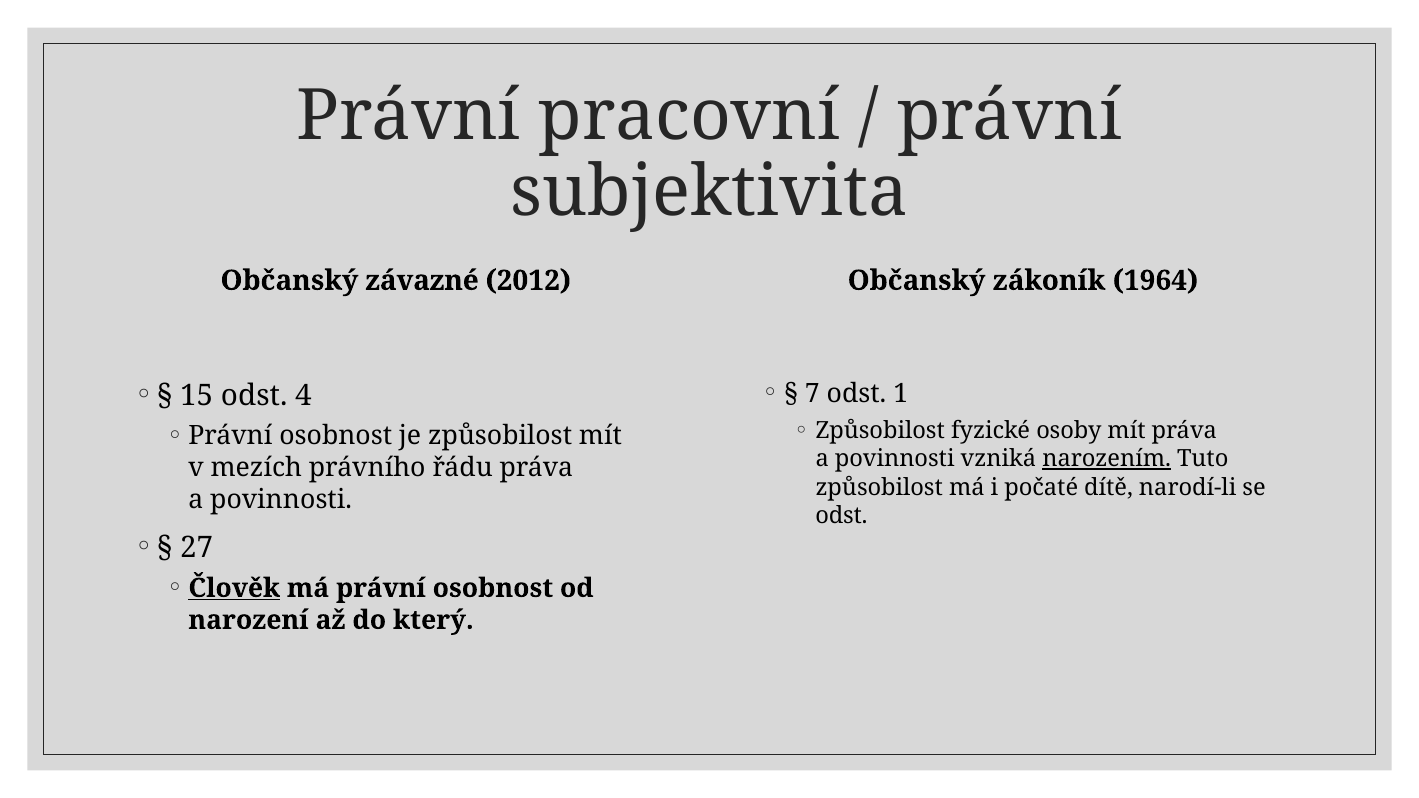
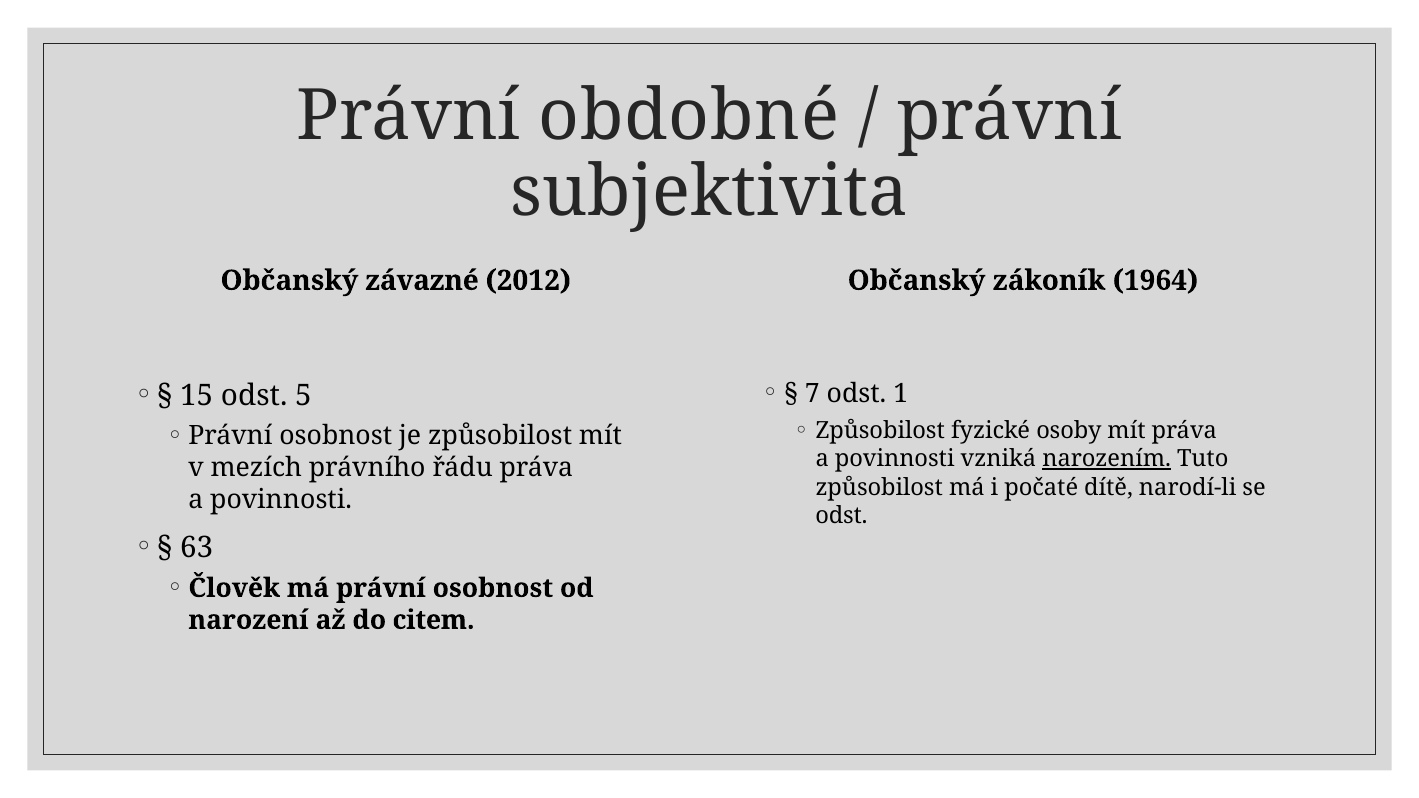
pracovní: pracovní -> obdobné (689, 116)
4: 4 -> 5 (303, 395)
27: 27 -> 63 (197, 547)
Člověk underline: present -> none (234, 588)
který: který -> citem (434, 620)
